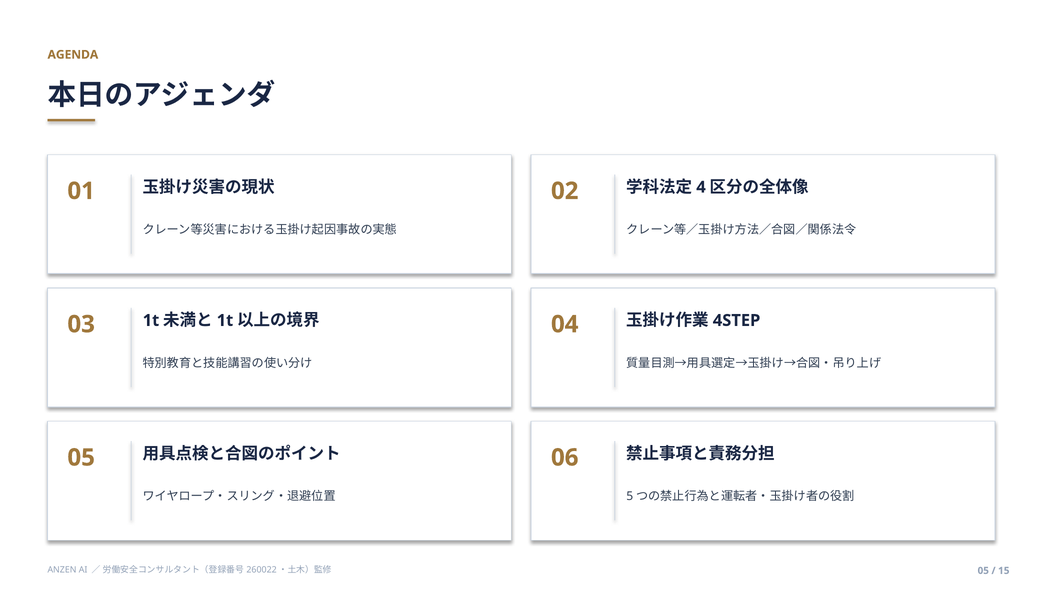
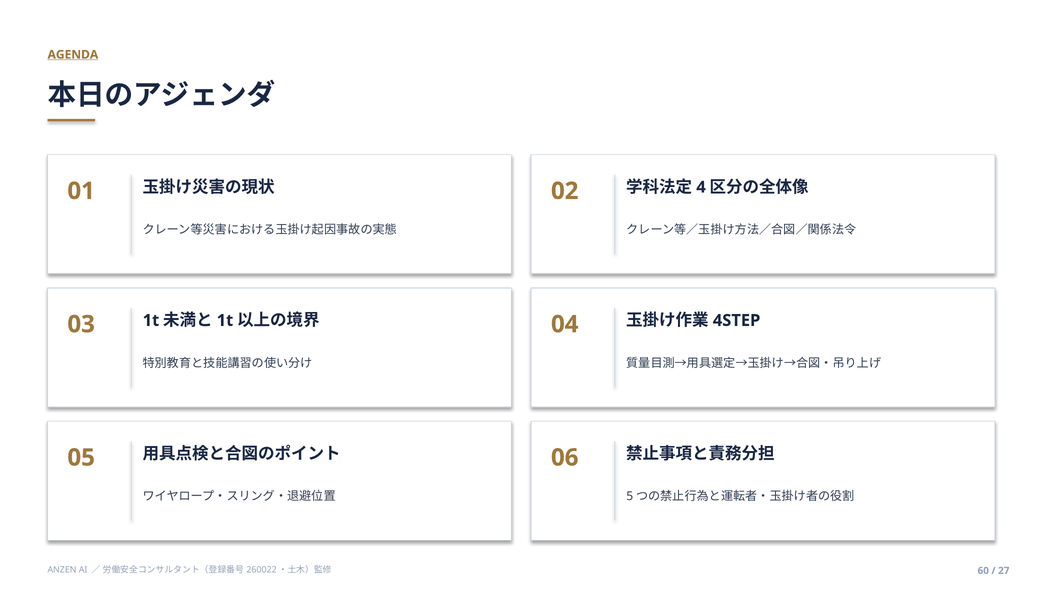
AGENDA underline: none -> present (73, 55)
05: 05 -> 60 (983, 570)
15: 15 -> 27 (1004, 570)
